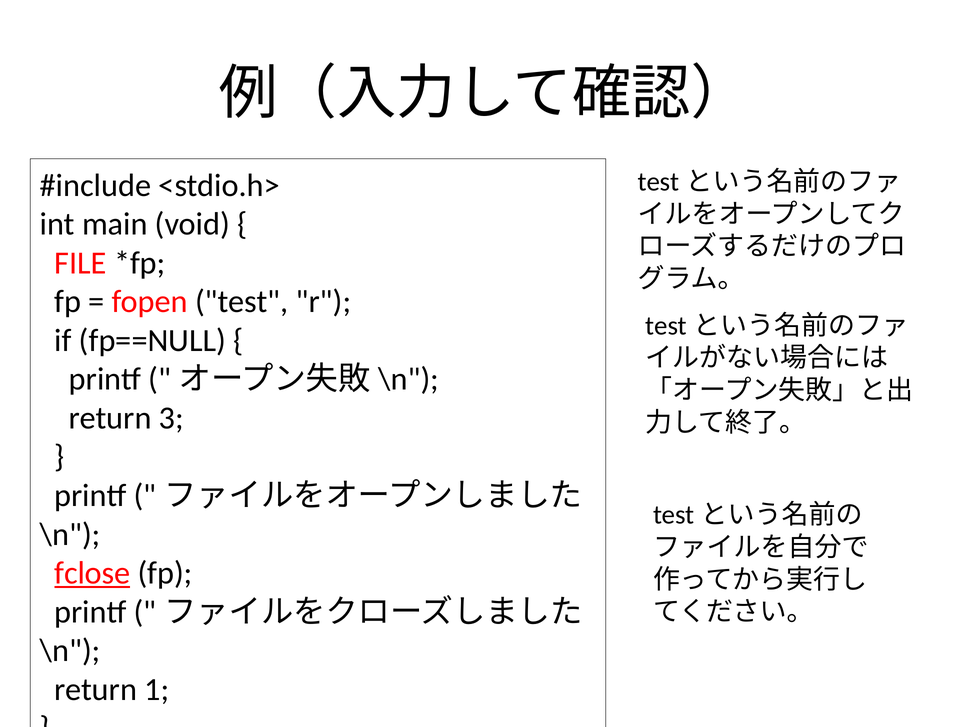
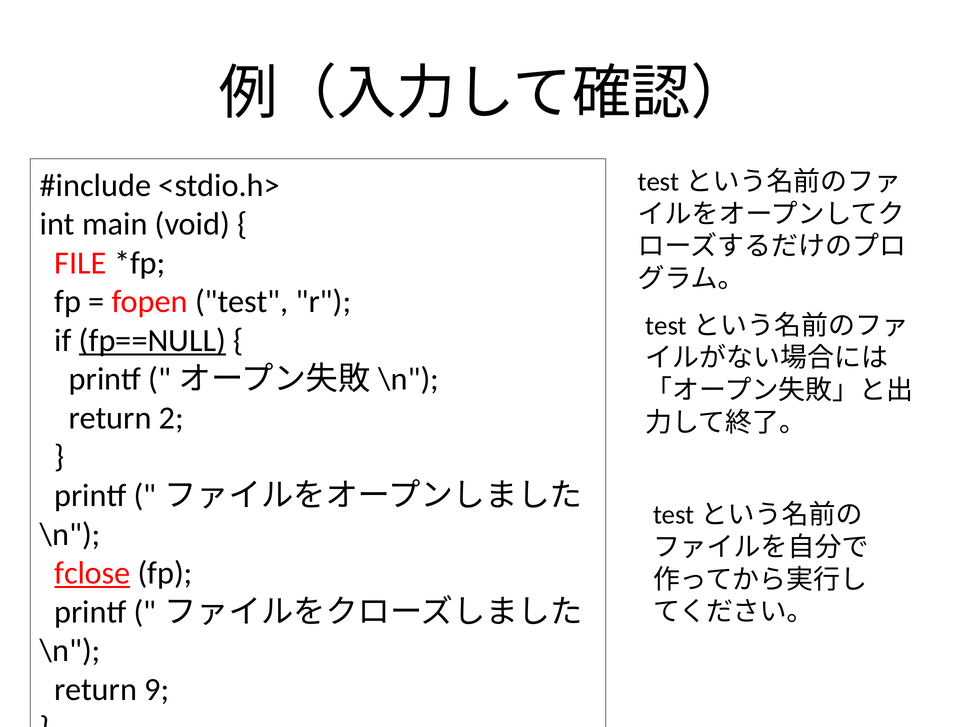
fp==NULL underline: none -> present (152, 340)
3: 3 -> 2 (171, 418)
1: 1 -> 9 (157, 689)
